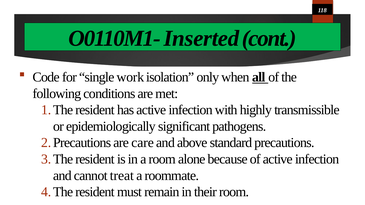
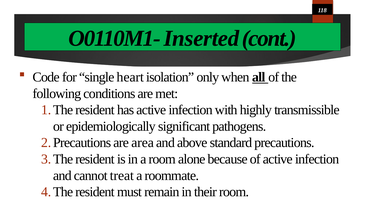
work: work -> heart (130, 77)
care: care -> area (143, 143)
